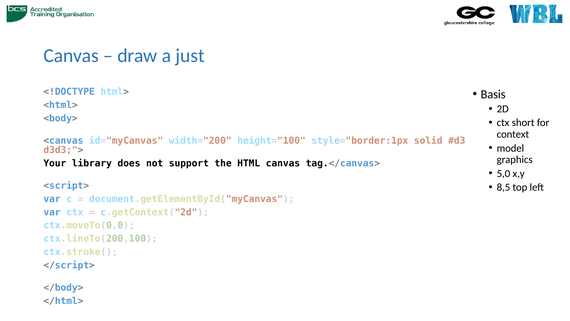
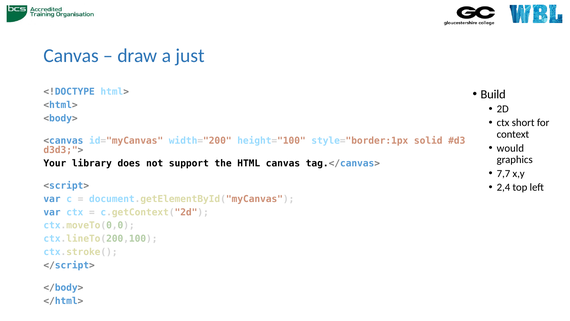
Basis: Basis -> Build (493, 94)
model: model -> would (510, 148)
5,0: 5,0 -> 7,7 (503, 173)
8,5: 8,5 -> 2,4 (503, 187)
